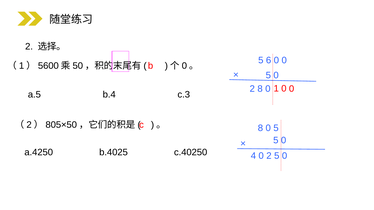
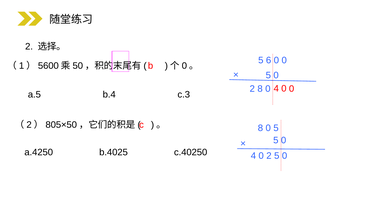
8 0 1: 1 -> 4 (276, 89)
